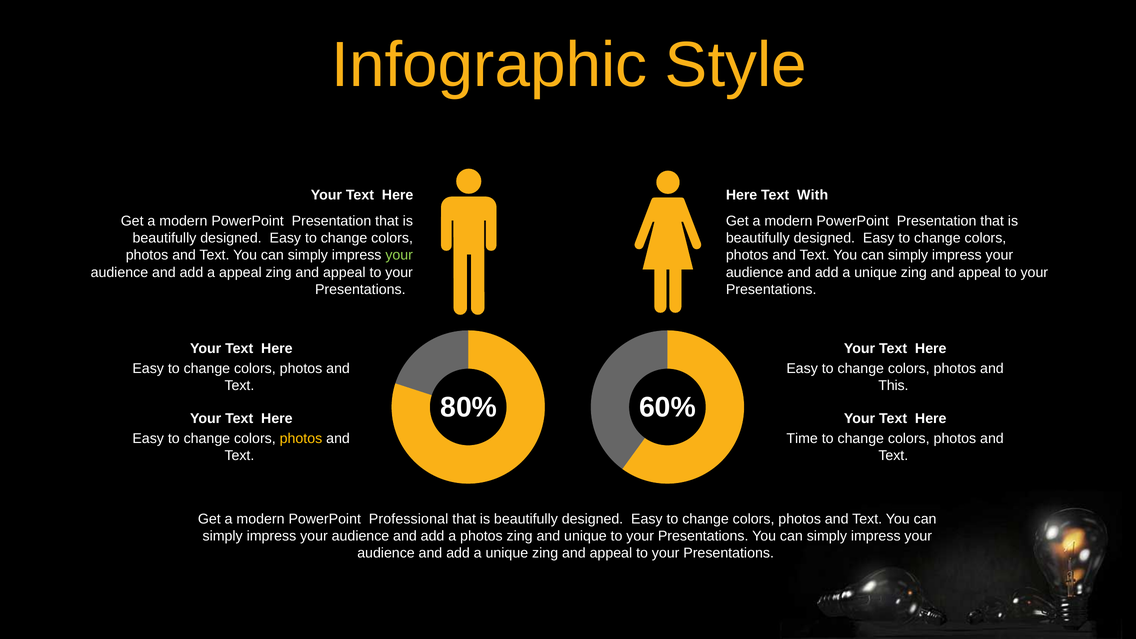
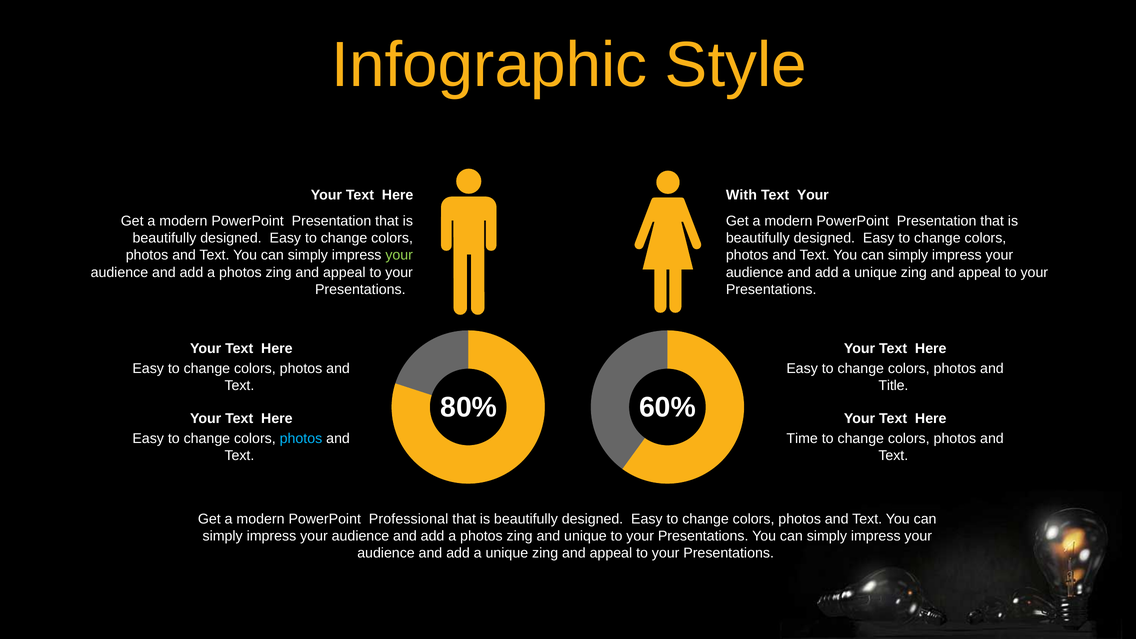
Here: Here -> With (741, 195)
With: With -> Your (813, 195)
appeal: appeal -> photos (240, 272)
This: This -> Title (893, 385)
photos colour: yellow -> light blue (301, 438)
